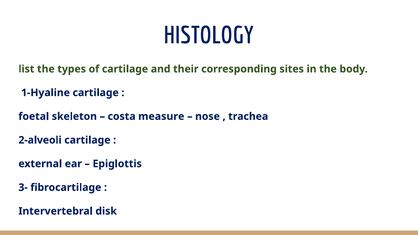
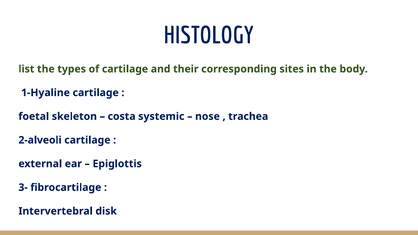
measure: measure -> systemic (161, 116)
